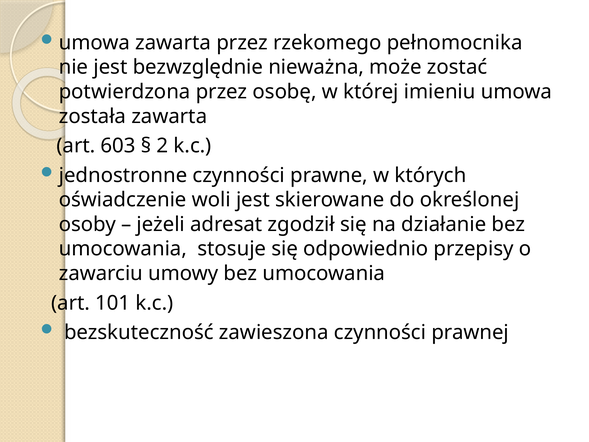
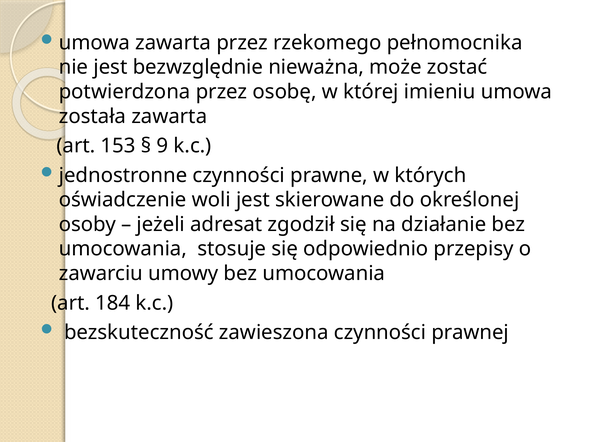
603: 603 -> 153 (118, 146)
2: 2 -> 9 (162, 146)
101: 101 -> 184 (113, 303)
